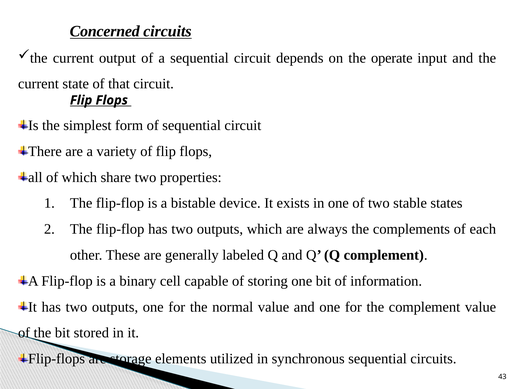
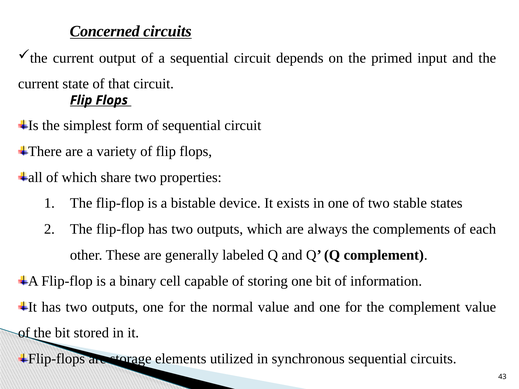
operate: operate -> primed (392, 58)
